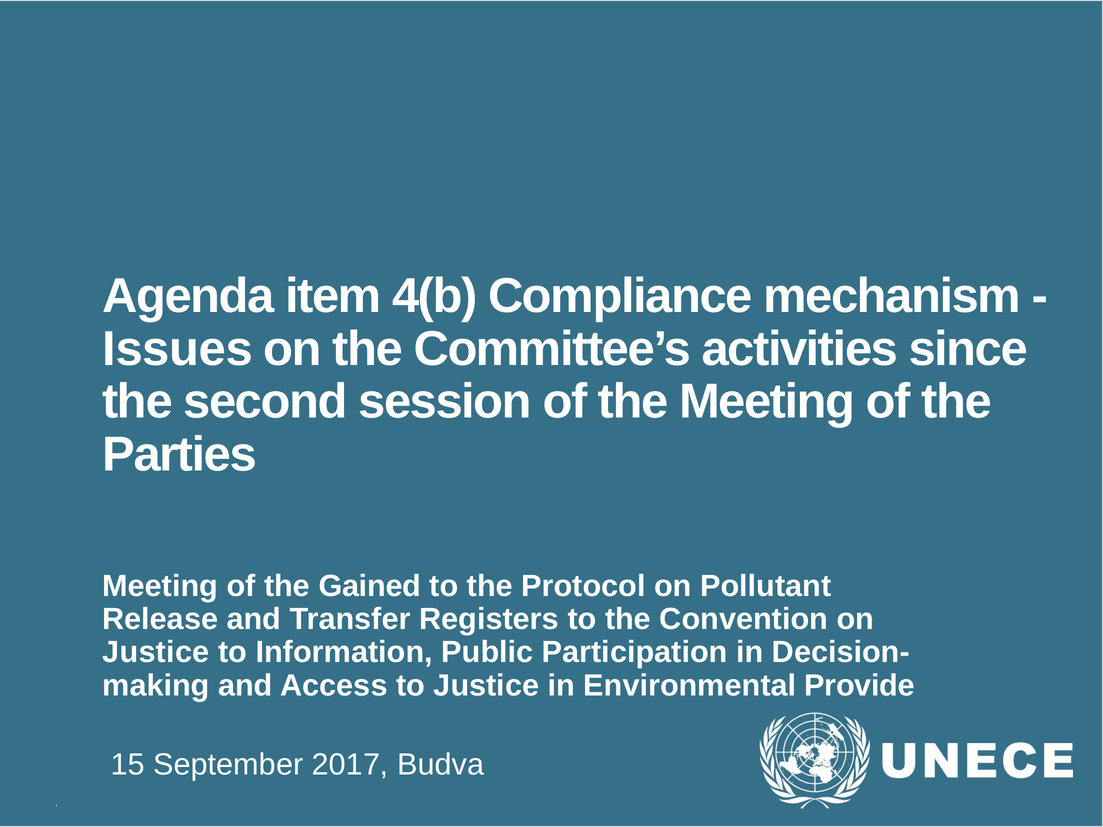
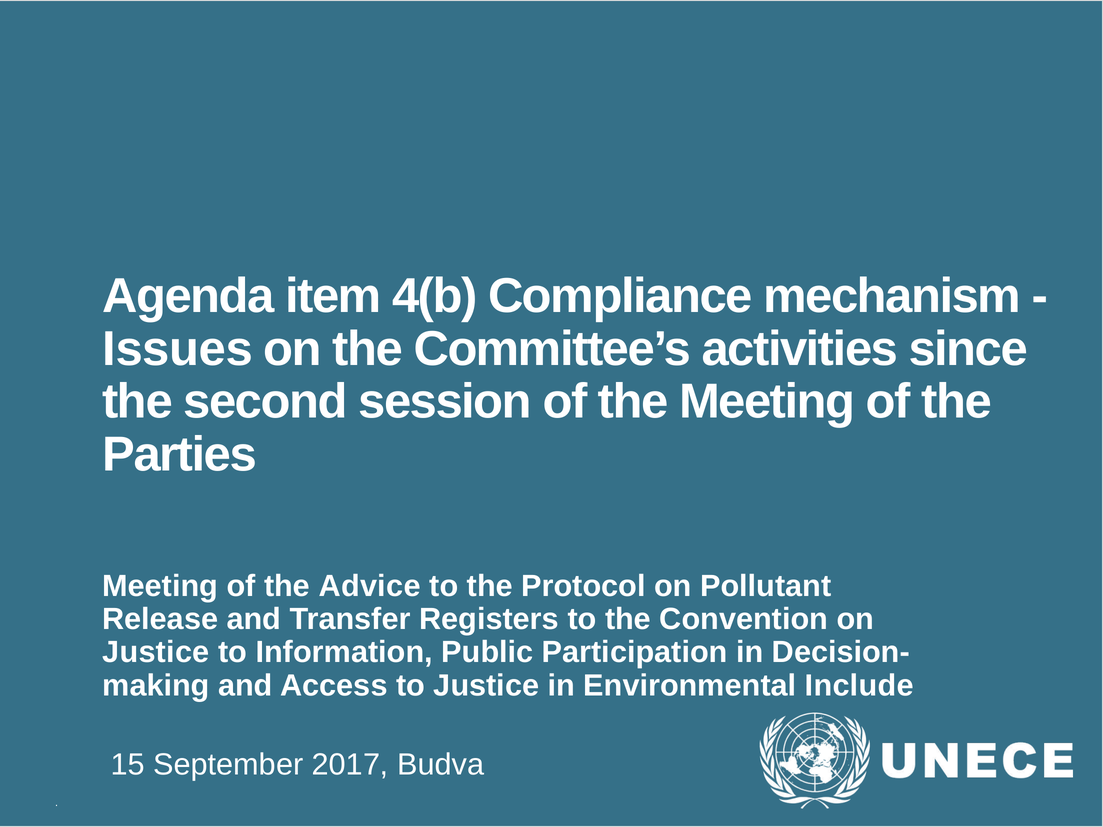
Gained: Gained -> Advice (370, 586)
Provide: Provide -> Include (859, 686)
